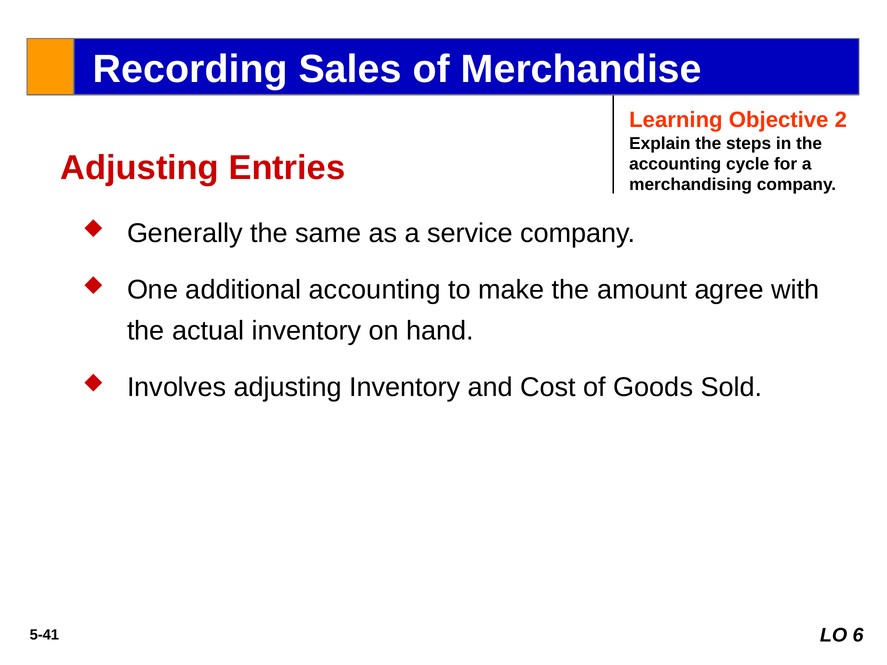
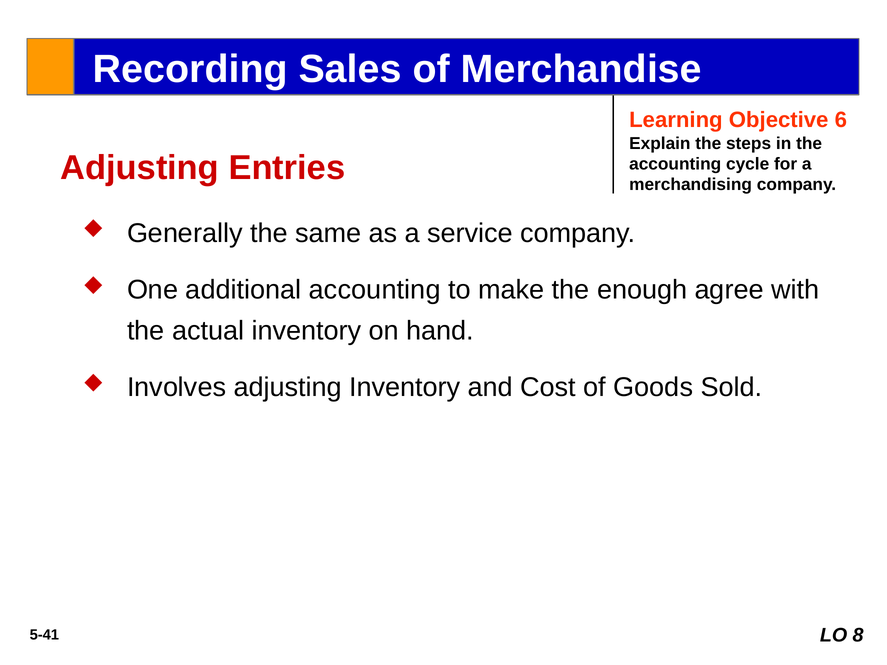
2: 2 -> 6 (841, 120)
amount: amount -> enough (642, 290)
6: 6 -> 8 (858, 635)
